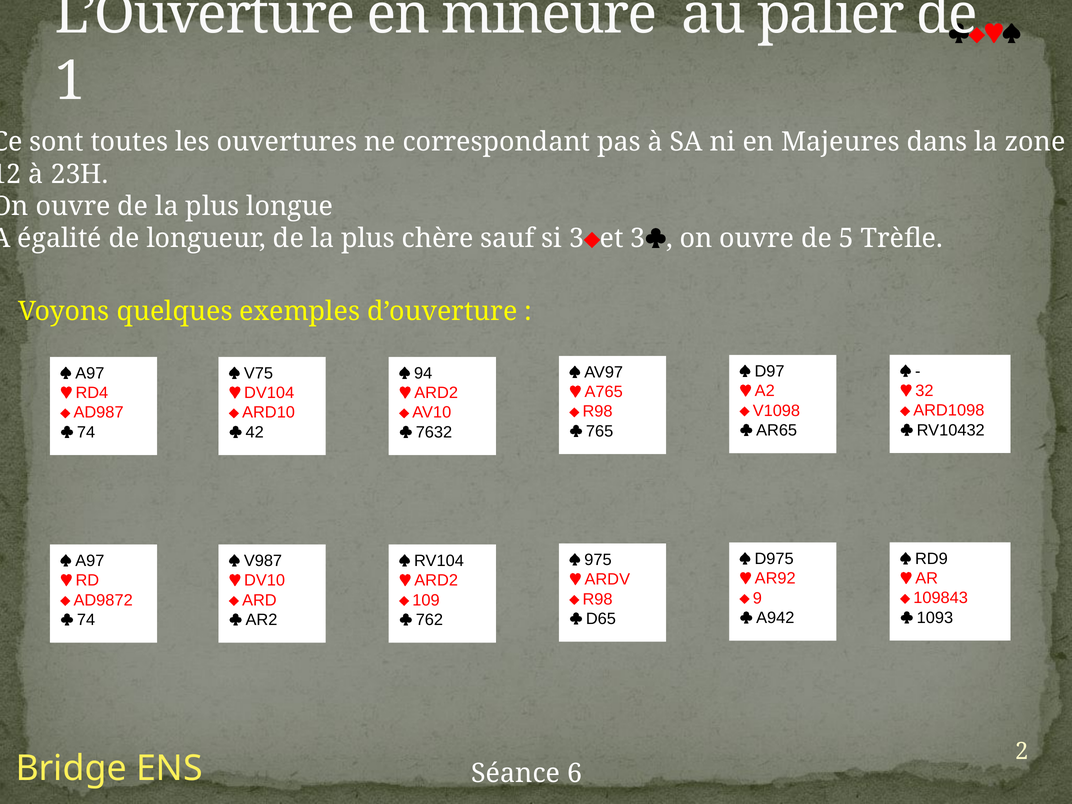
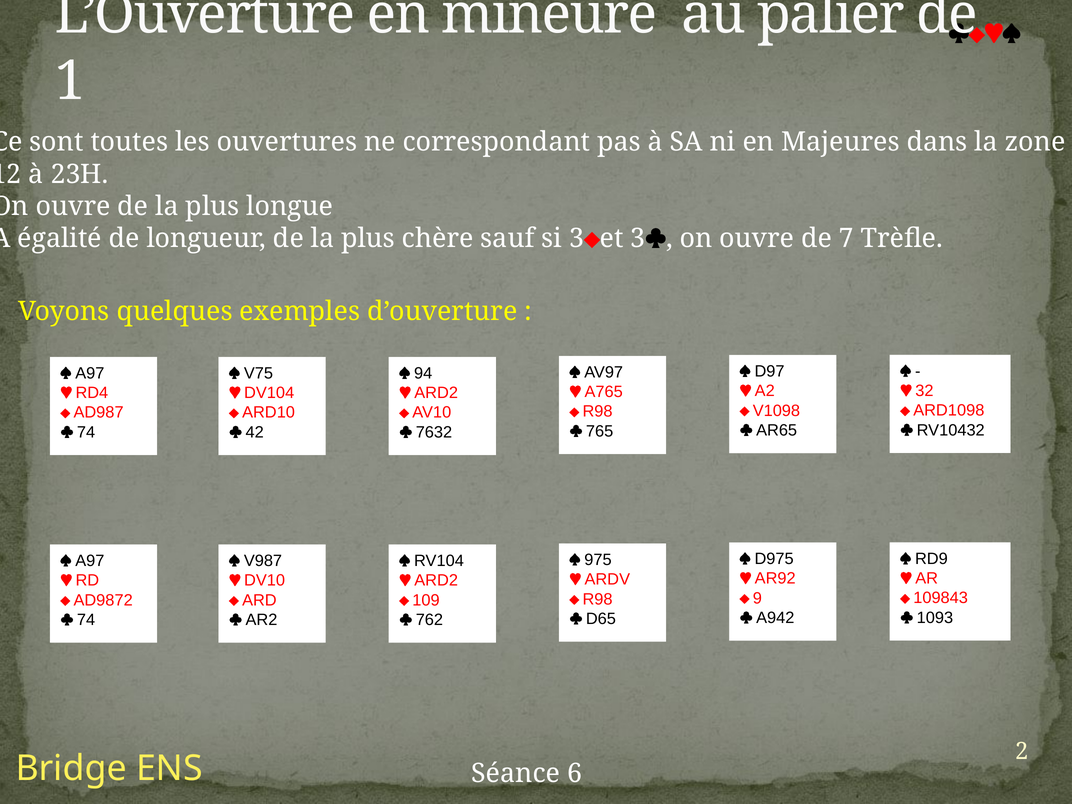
5: 5 -> 7 (846, 239)
